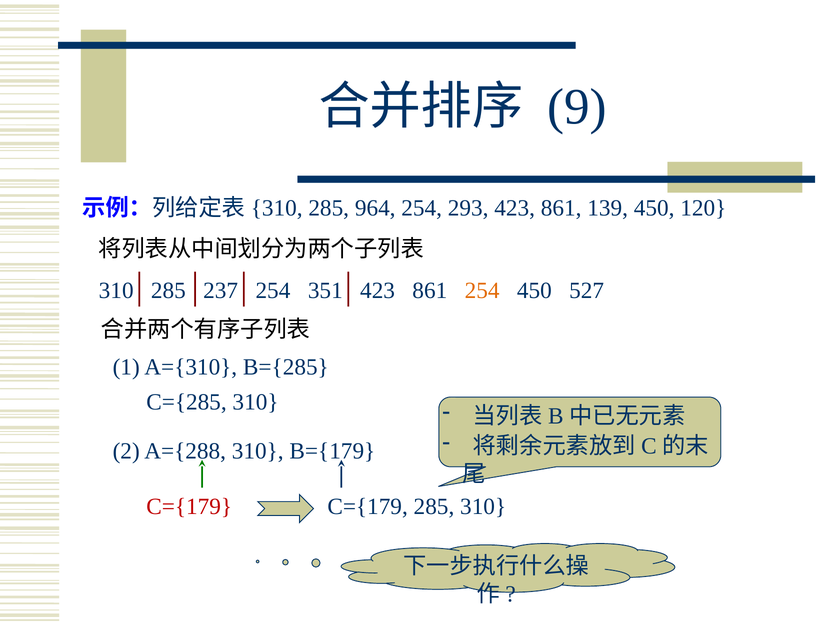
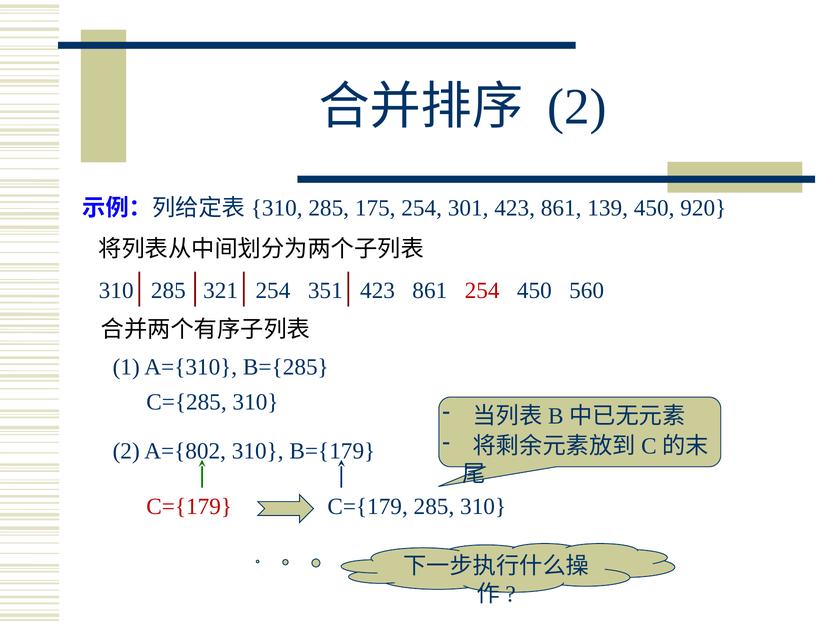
9: 9 -> 2 (577, 107)
964: 964 -> 175 (375, 208)
293: 293 -> 301 (468, 208)
120: 120 -> 920 (703, 208)
237: 237 -> 321 (221, 291)
254 colour: orange -> red (482, 291)
527: 527 -> 560 (587, 291)
A={288: A={288 -> A={802 (185, 451)
